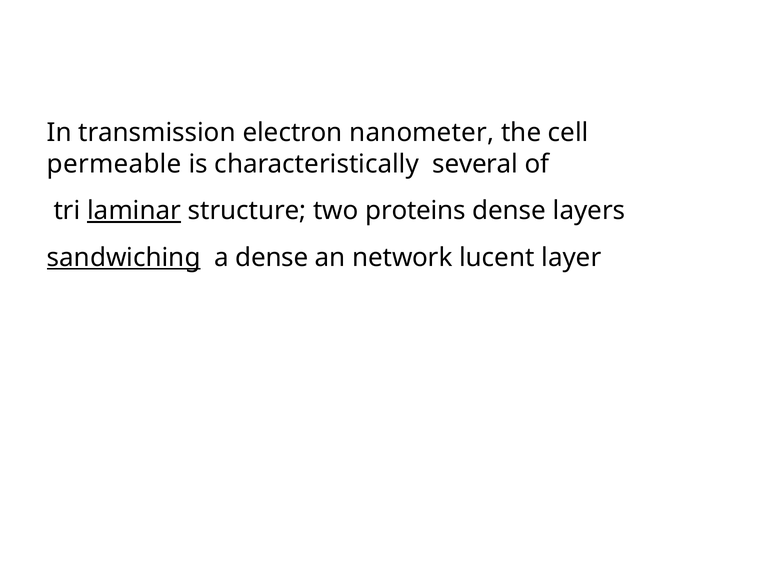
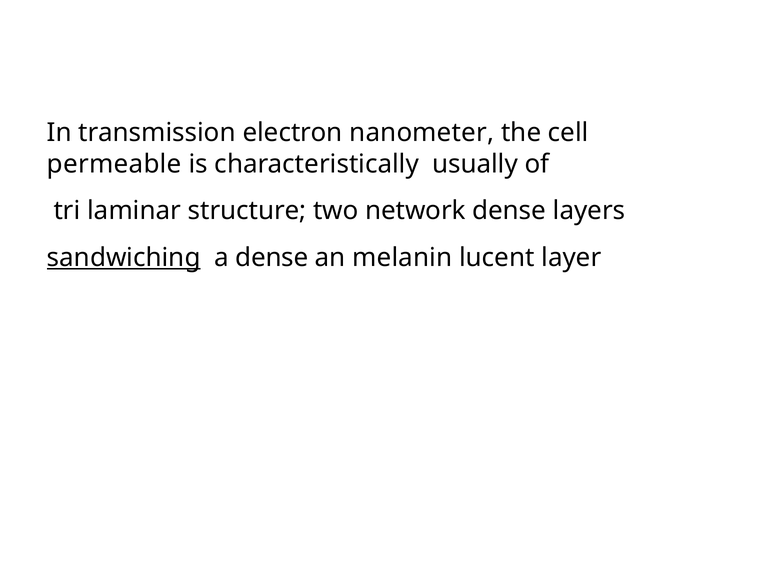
several: several -> usually (475, 164)
laminar underline: present -> none (134, 211)
proteins: proteins -> network (415, 211)
network: network -> melanin (402, 258)
